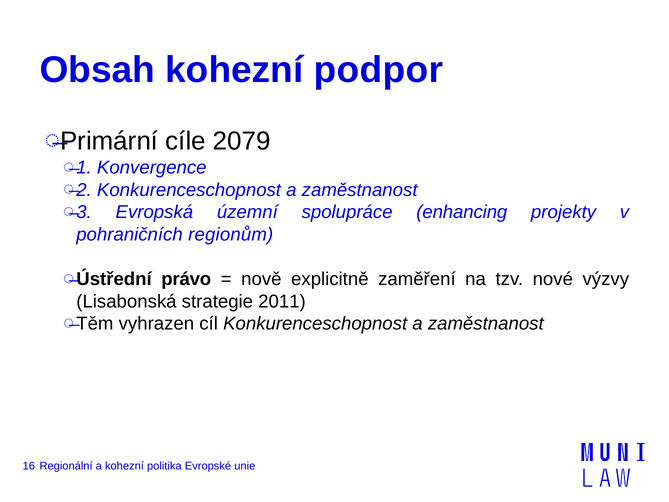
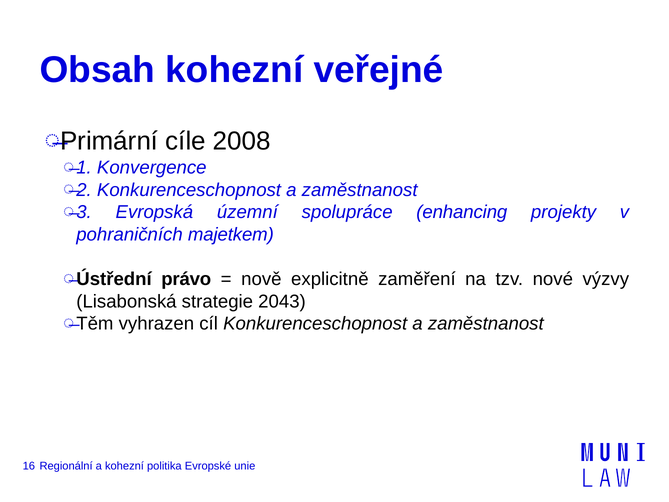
podpor: podpor -> veřejné (379, 70)
2079: 2079 -> 2008 (242, 141)
regionům: regionům -> majetkem (231, 234)
2011: 2011 -> 2043 (282, 301)
